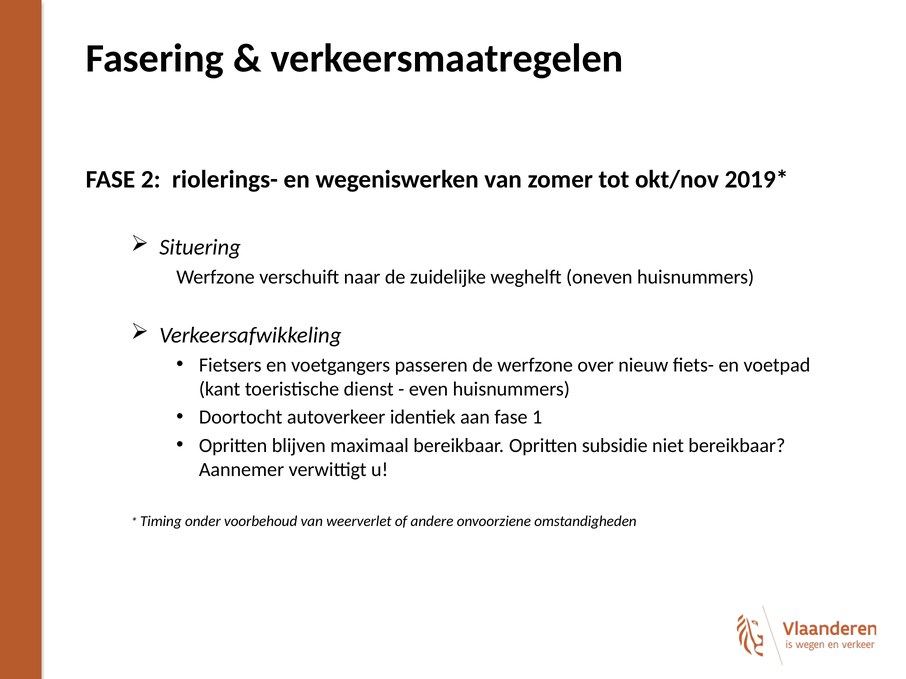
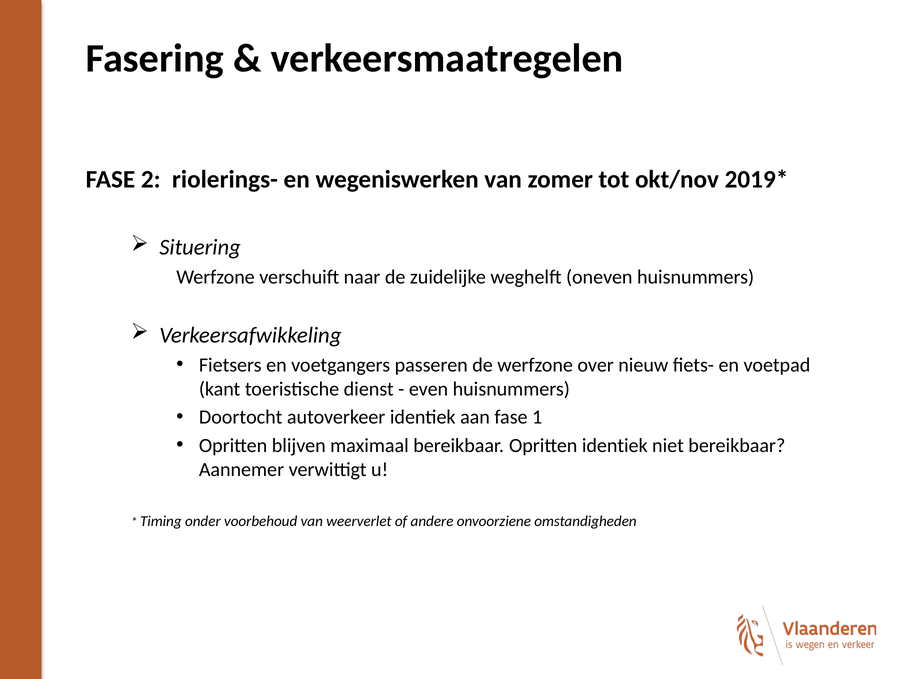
Opritten subsidie: subsidie -> identiek (615, 446)
